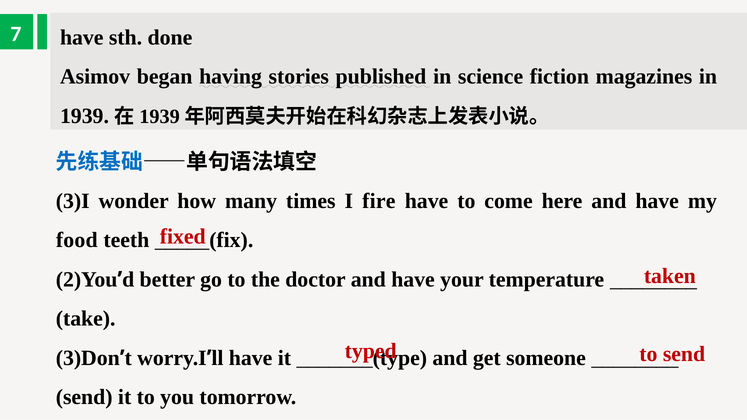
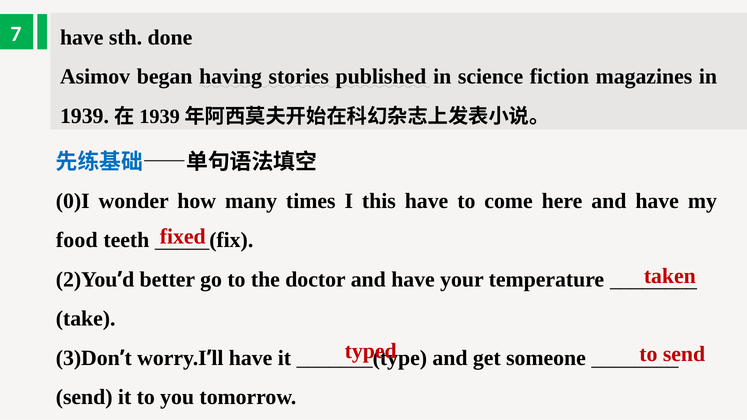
3)I: 3)I -> 0)I (73, 201)
fire: fire -> this (379, 201)
